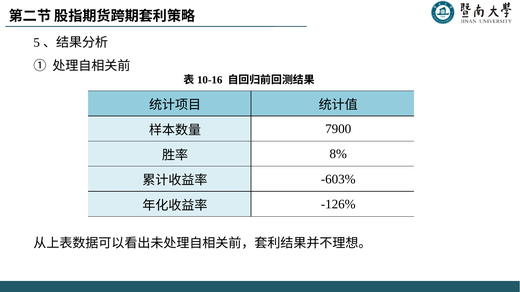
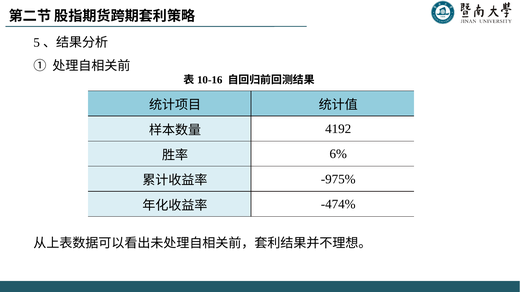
7900: 7900 -> 4192 (338, 129)
8%: 8% -> 6% (338, 154)
-603%: -603% -> -975% (338, 179)
-126%: -126% -> -474% (338, 205)
